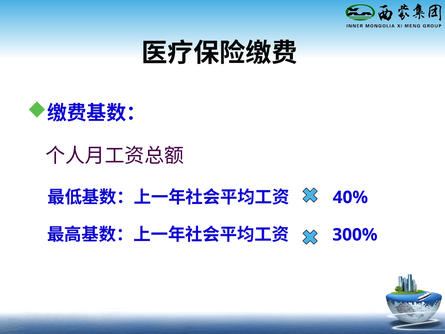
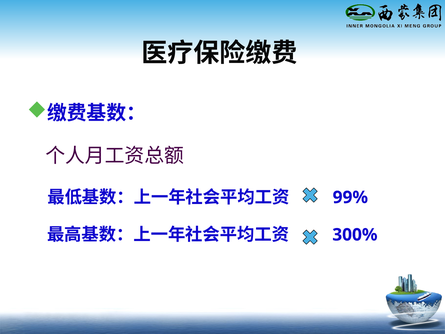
40%: 40% -> 99% (350, 197)
